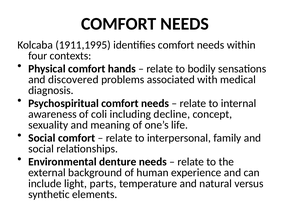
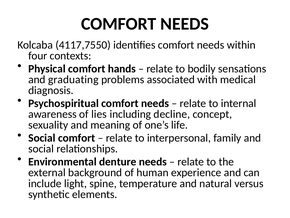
1911,1995: 1911,1995 -> 4117,7550 (83, 45)
discovered: discovered -> graduating (73, 79)
coli: coli -> lies (99, 114)
parts: parts -> spine (103, 183)
